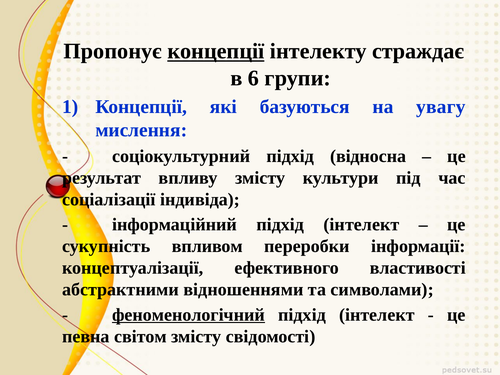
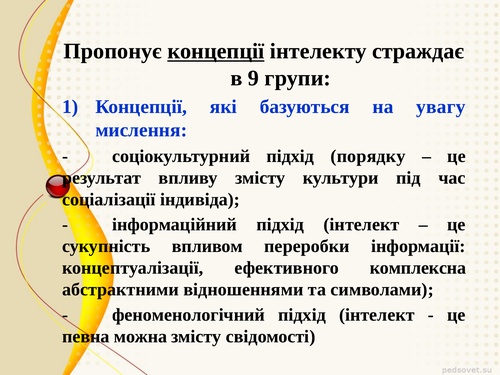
6: 6 -> 9 (253, 78)
відносна: відносна -> порядку (368, 156)
властивості: властивості -> комплексна (418, 268)
феноменологічний underline: present -> none (188, 315)
світом: світом -> можна (140, 337)
